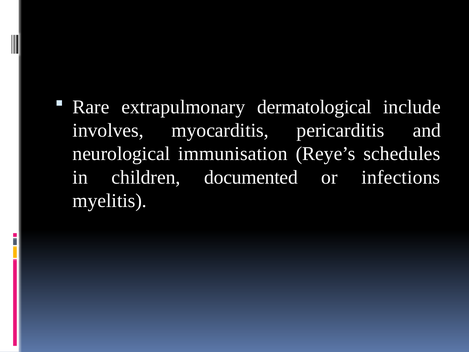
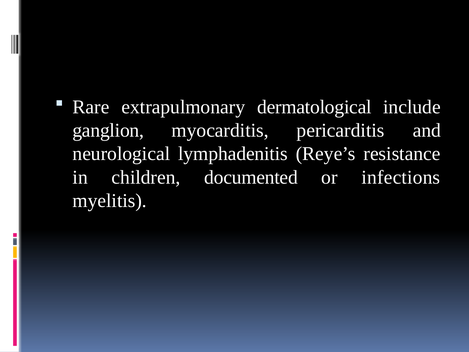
involves: involves -> ganglion (108, 130)
immunisation: immunisation -> lymphadenitis (233, 154)
schedules: schedules -> resistance (402, 154)
